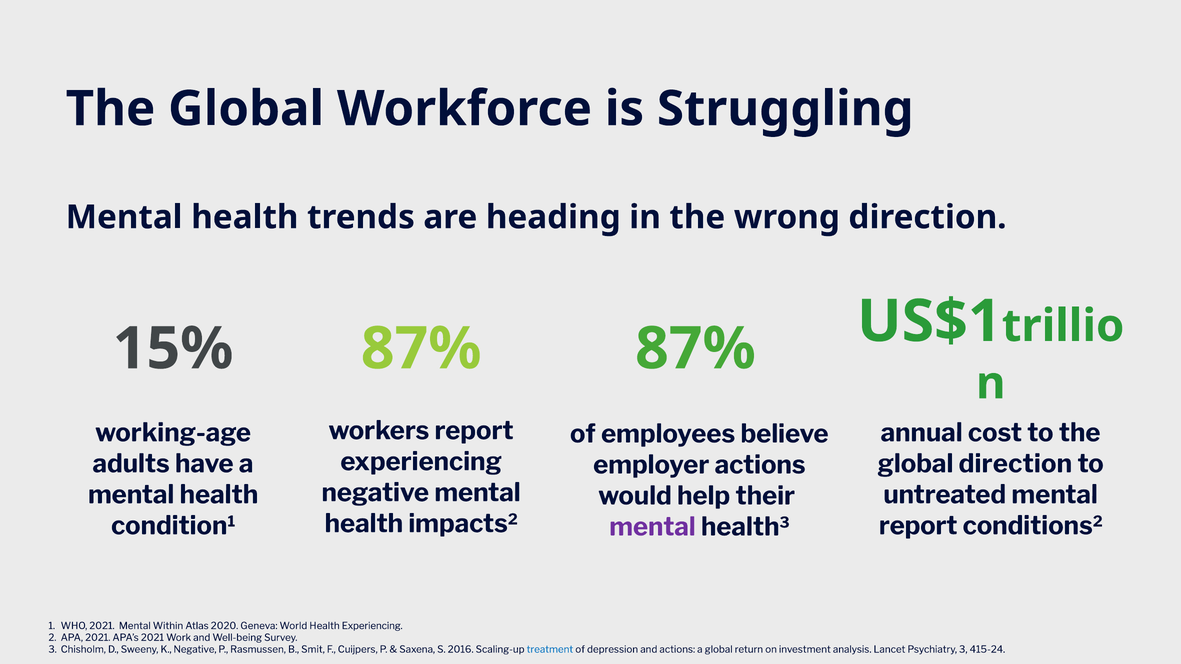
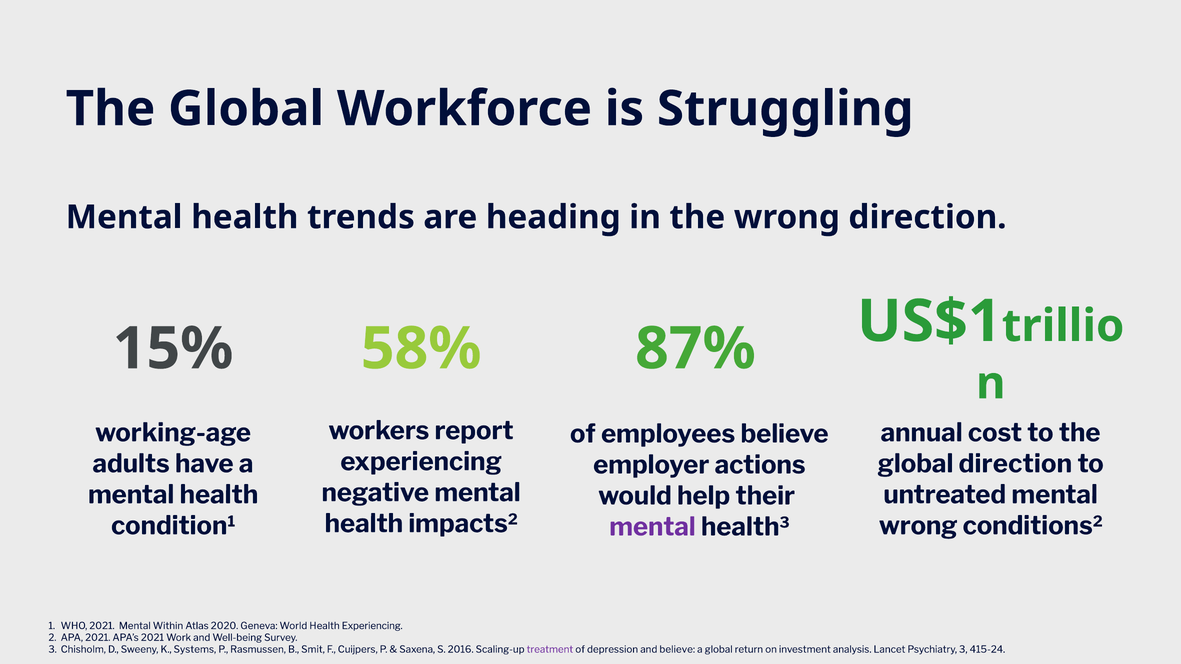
87%: 87% -> 58% (421, 349)
report: report -> wrong (918, 526)
K Negative: Negative -> Systems (195, 650)
treatment colour: blue -> purple (550, 650)
and actions: actions -> believe (677, 650)
